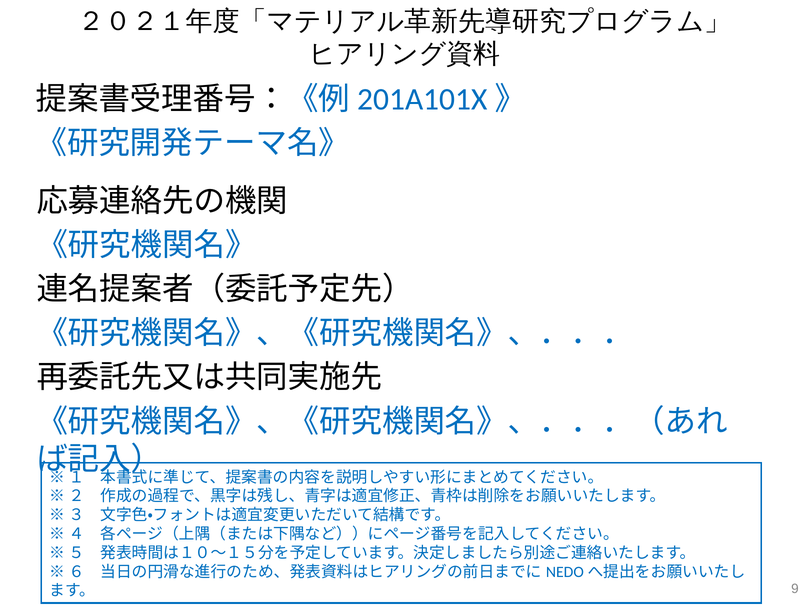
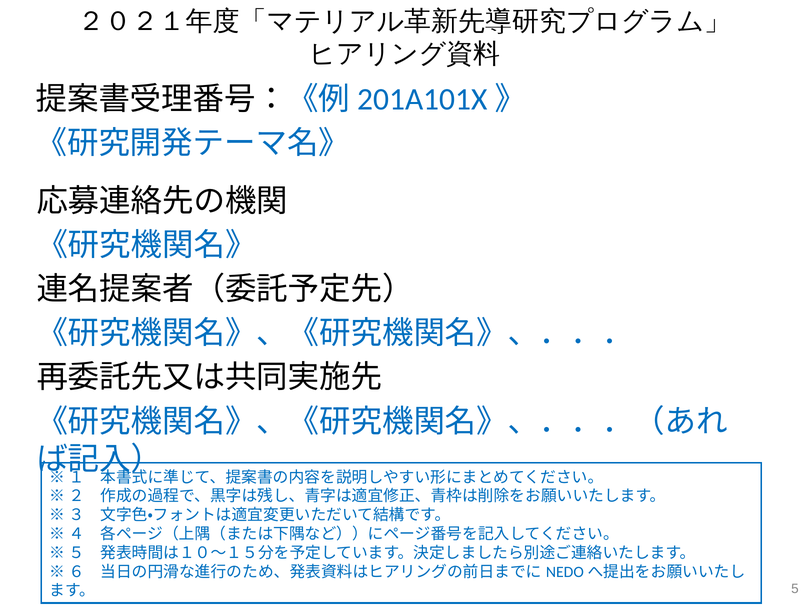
9: 9 -> 5 (795, 589)
